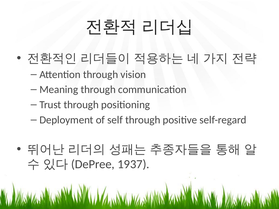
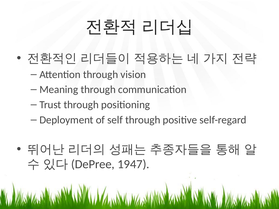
1937: 1937 -> 1947 (134, 164)
